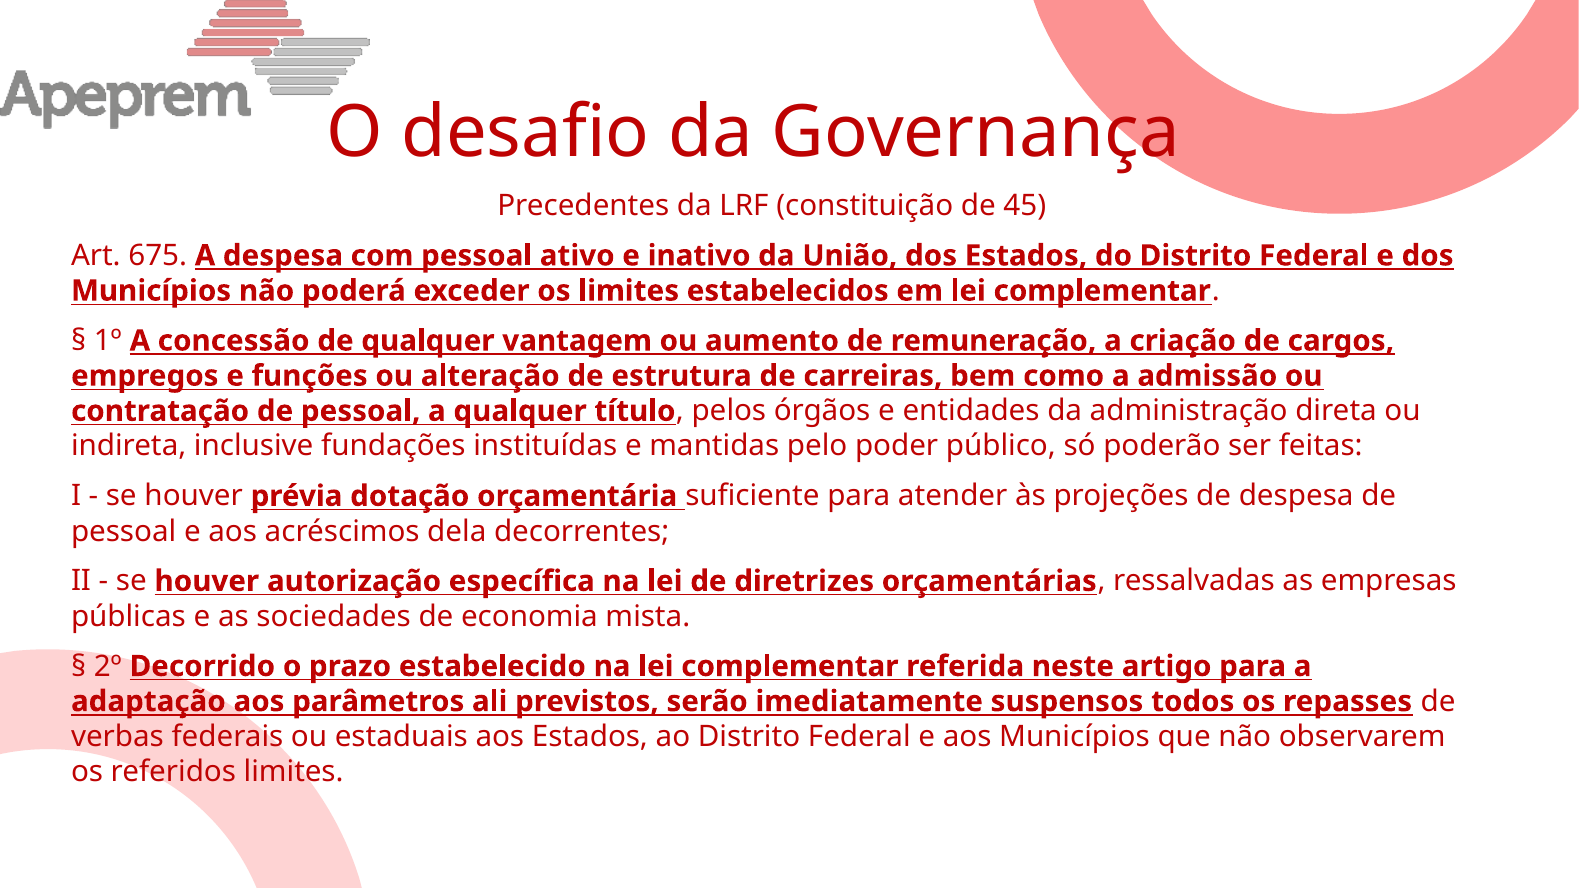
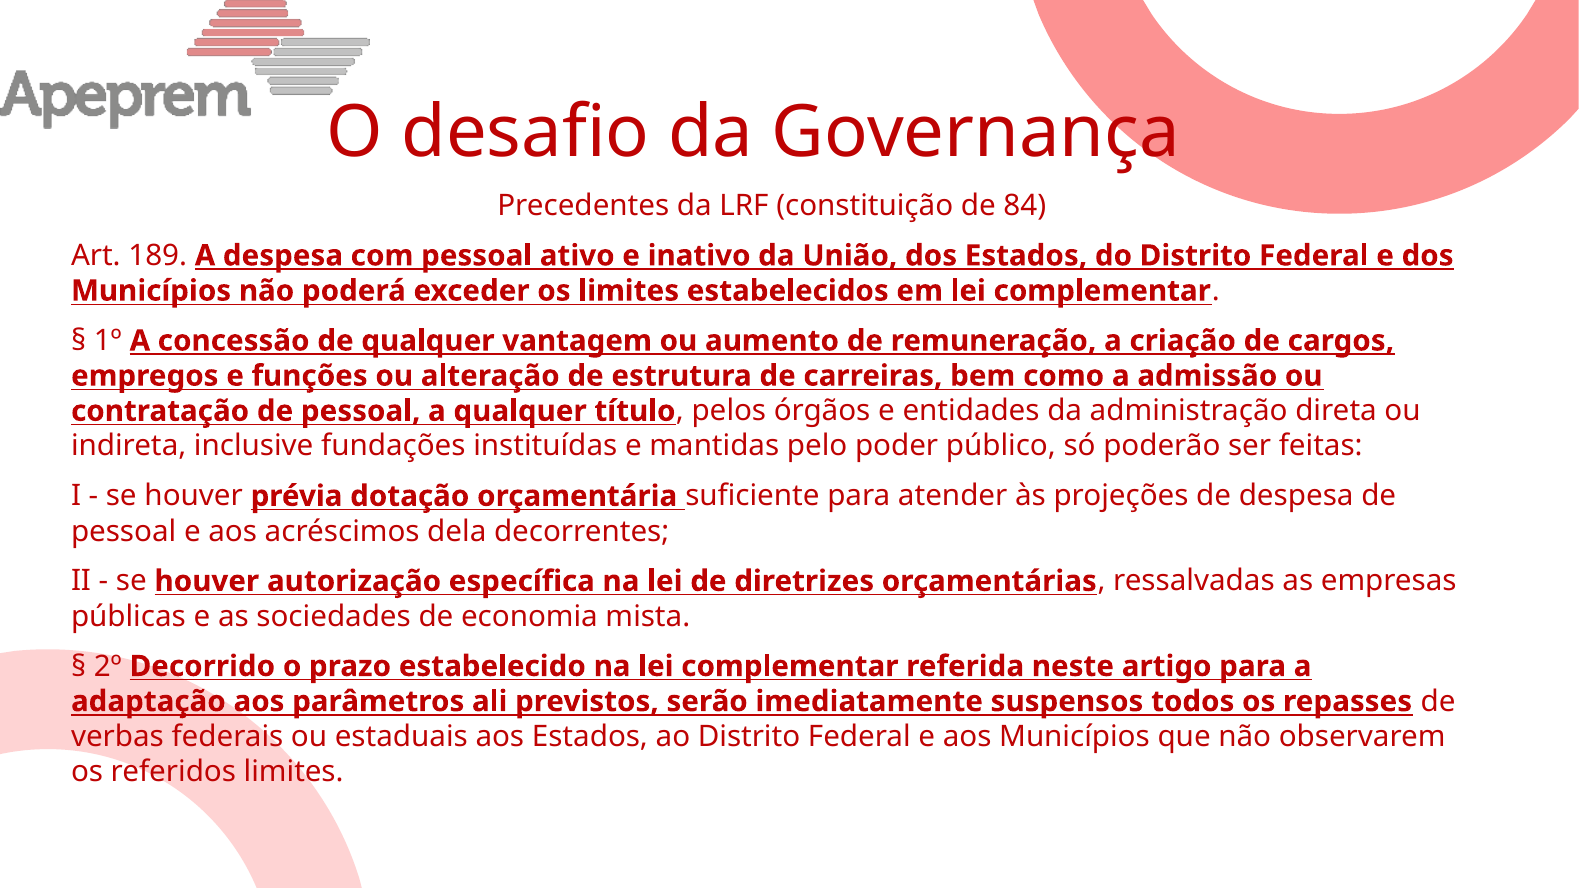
45: 45 -> 84 (1025, 206)
675: 675 -> 189 (158, 256)
